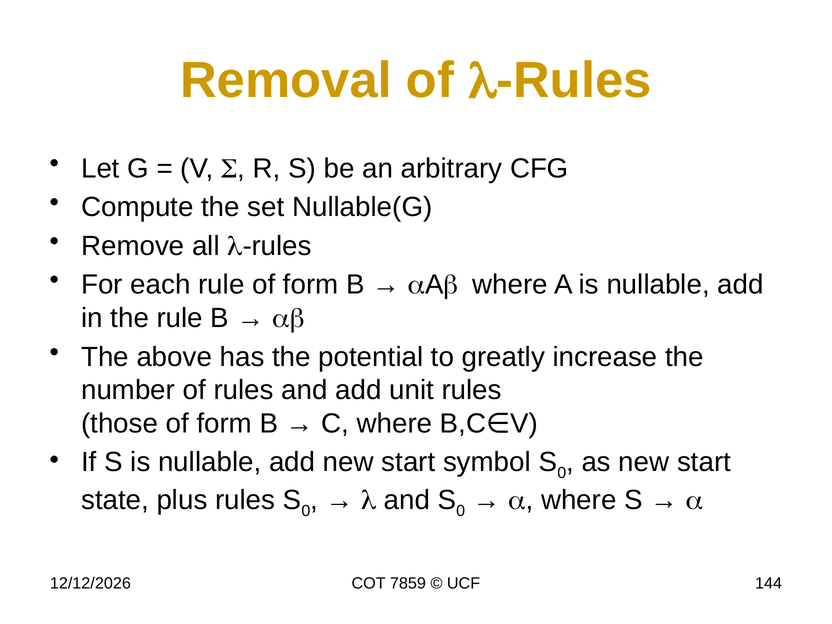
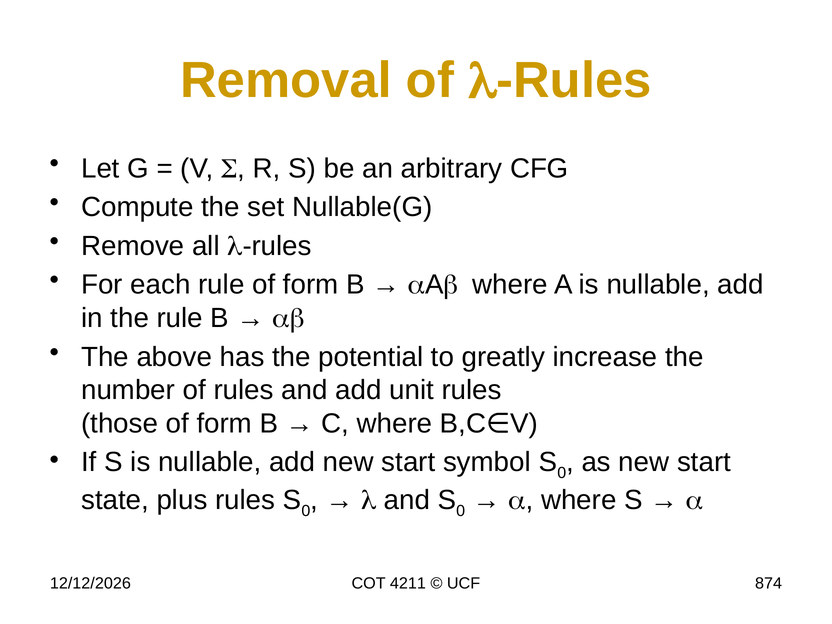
7859: 7859 -> 4211 (408, 583)
144: 144 -> 874 (769, 583)
